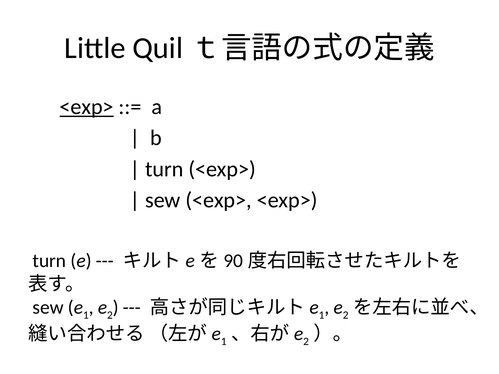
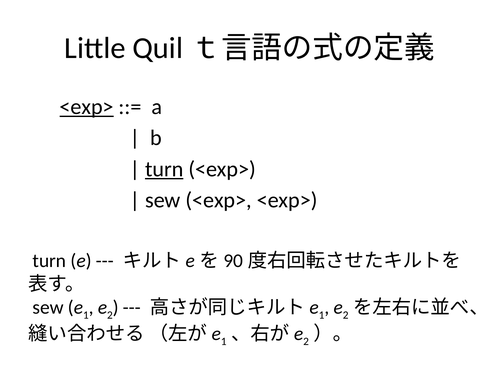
turn underline: none -> present (164, 169)
